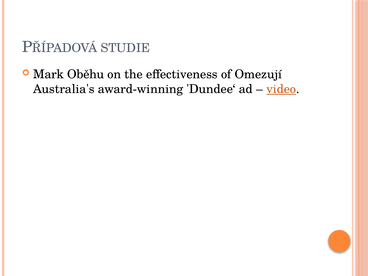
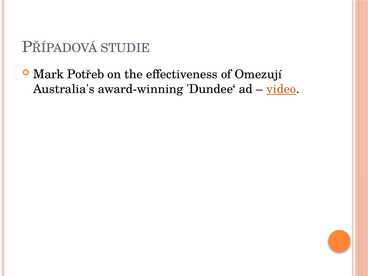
Oběhu: Oběhu -> Potřeb (86, 74)
